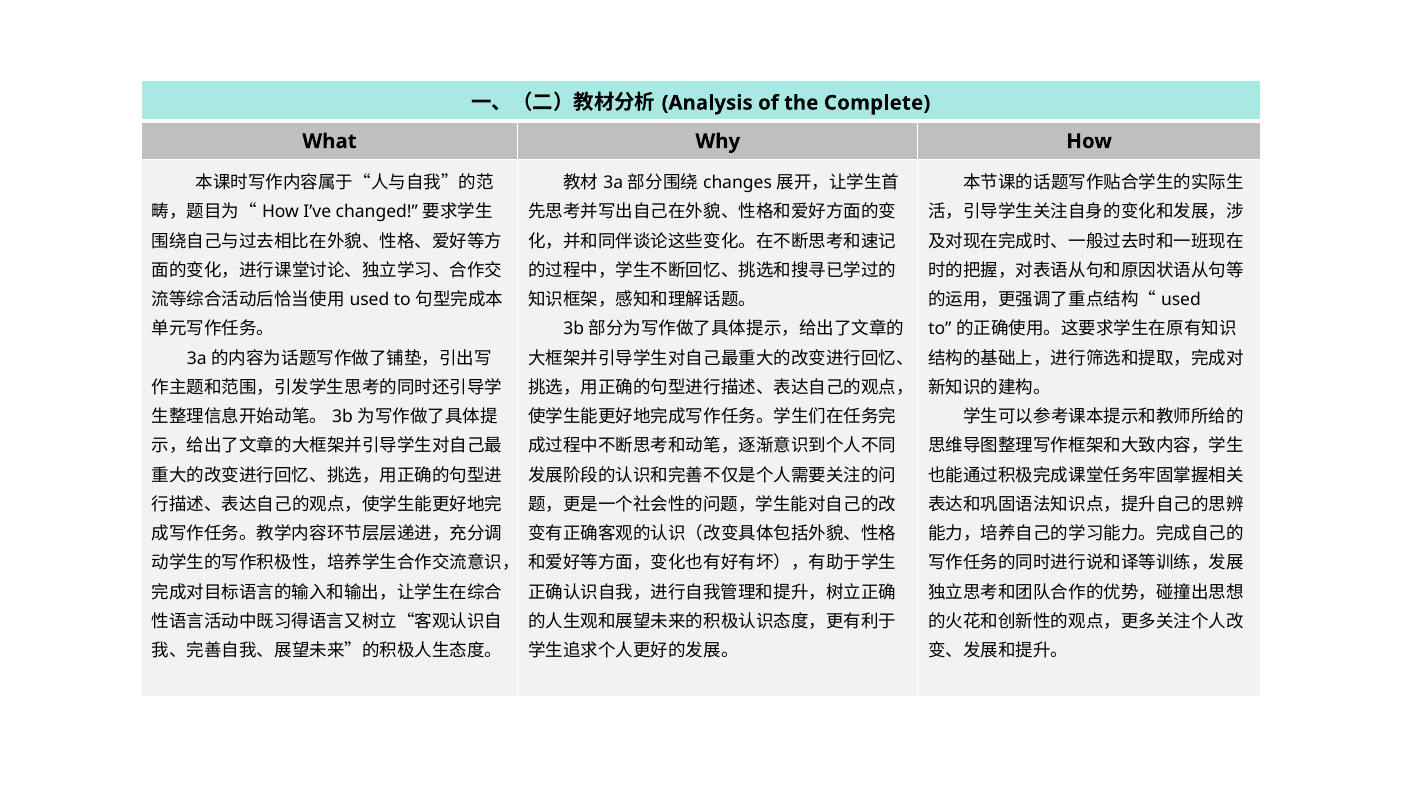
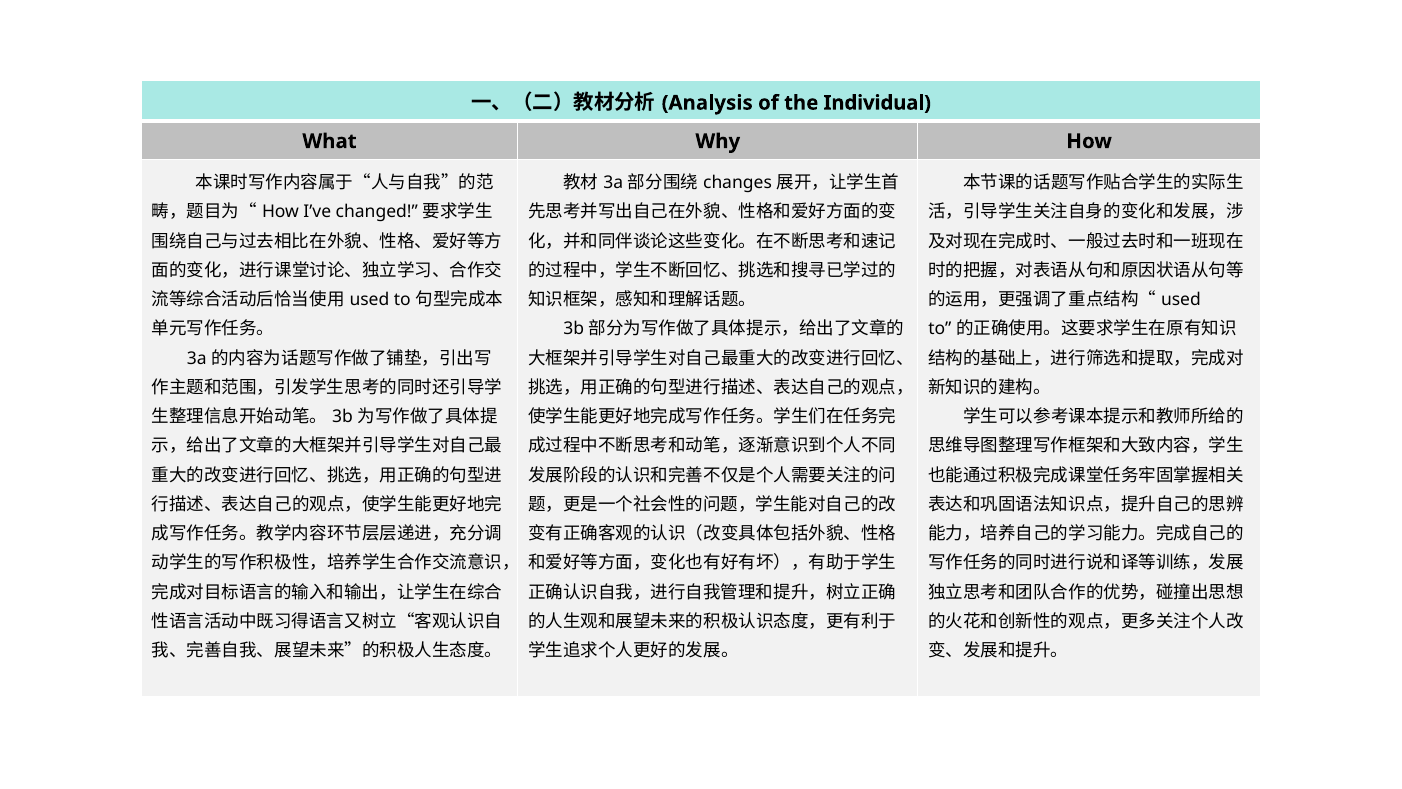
Complete: Complete -> Individual (877, 103)
